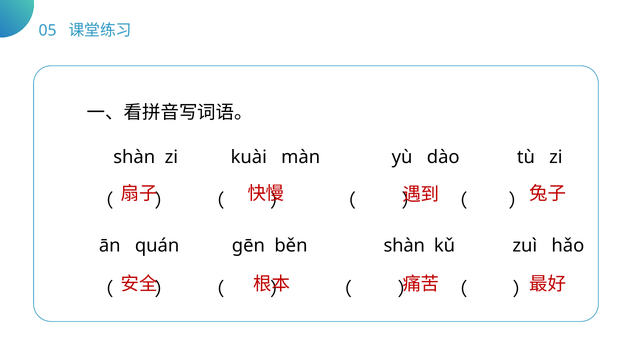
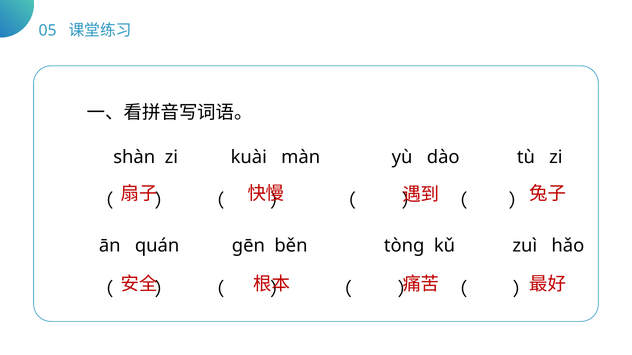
běn shàn: shàn -> tònɡ (404, 246)
